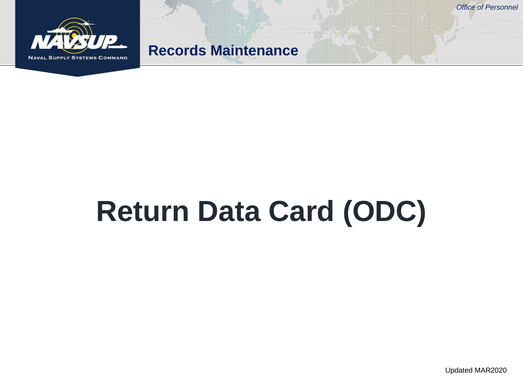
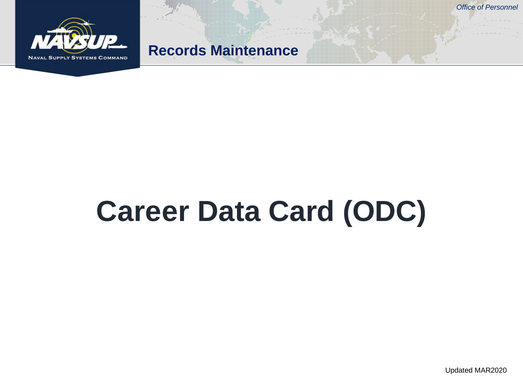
Return: Return -> Career (143, 212)
